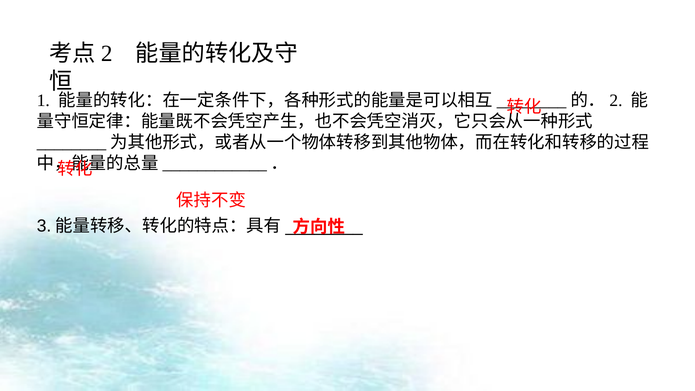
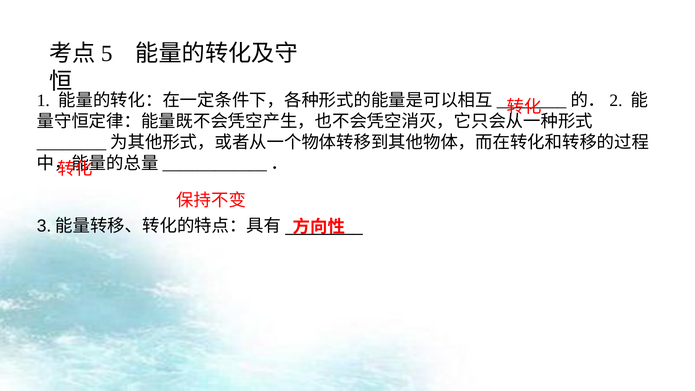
2: 2 -> 5 (107, 54)
